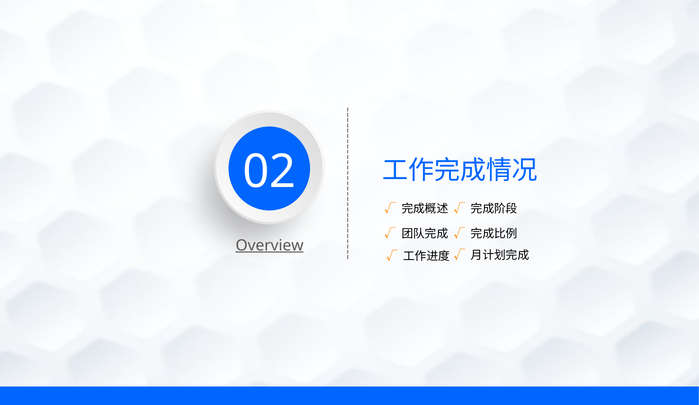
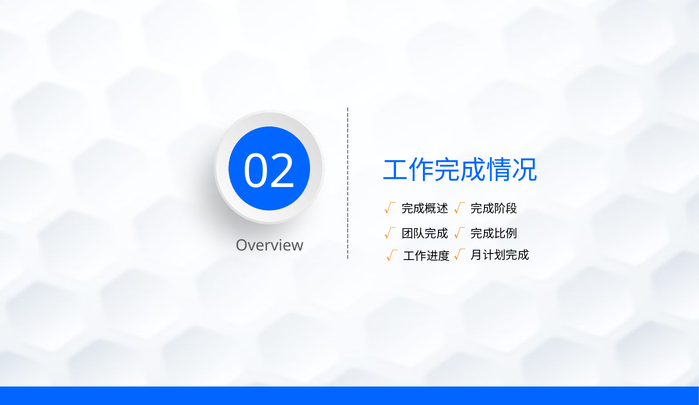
Overview underline: present -> none (270, 245)
